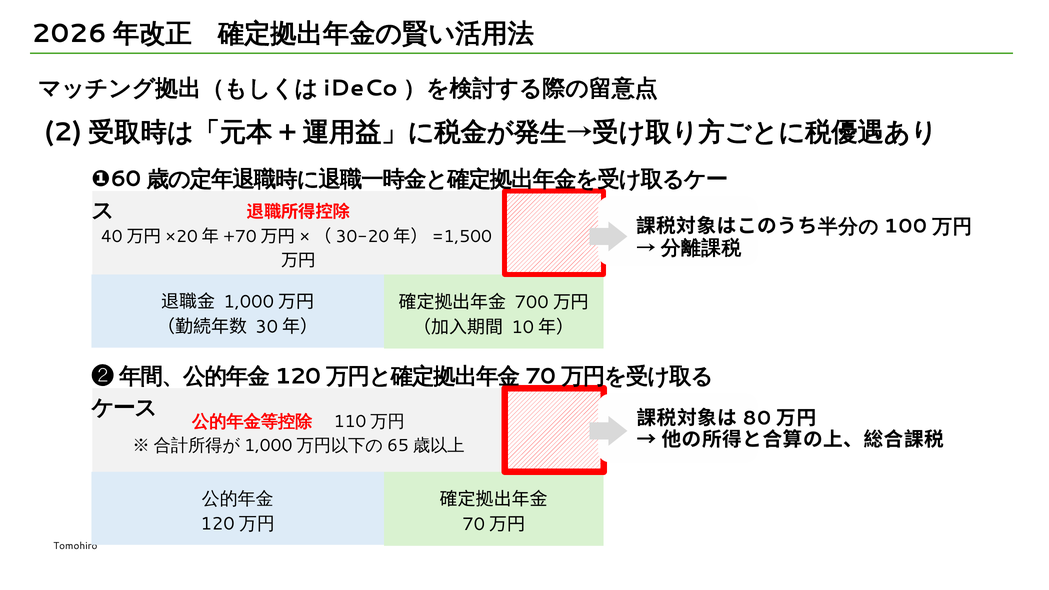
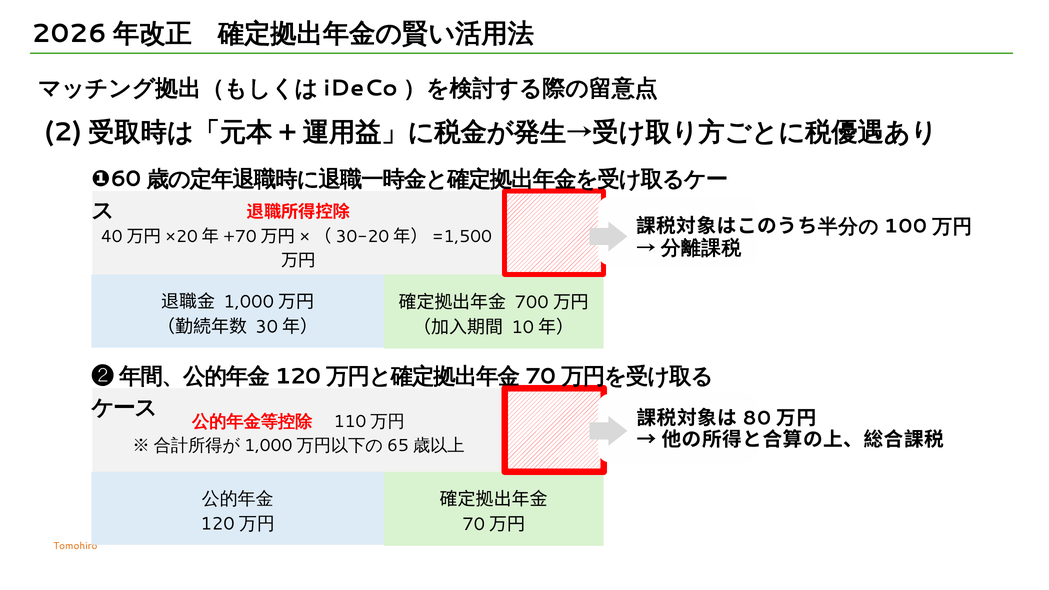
Tomohiro colour: black -> orange (75, 546)
